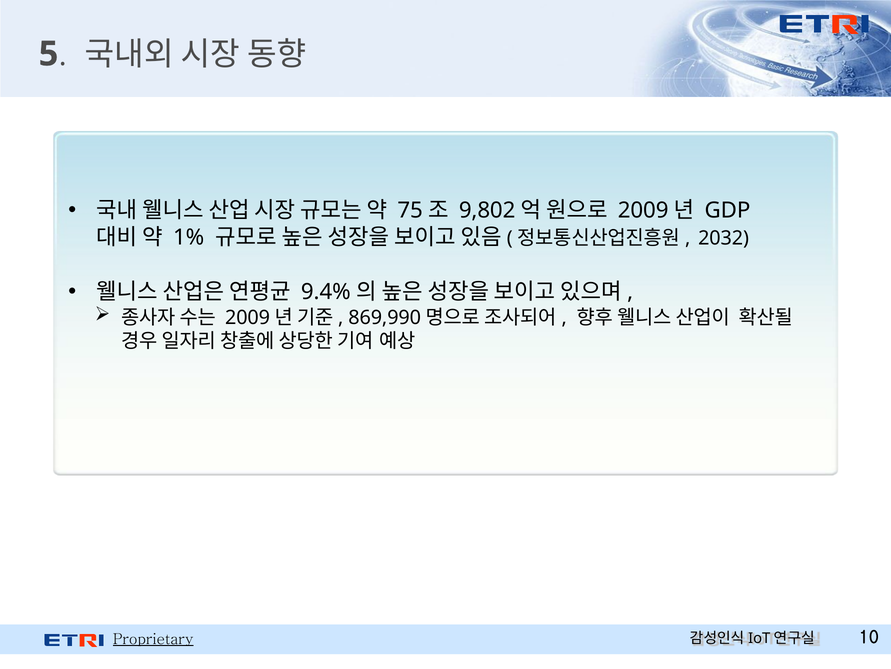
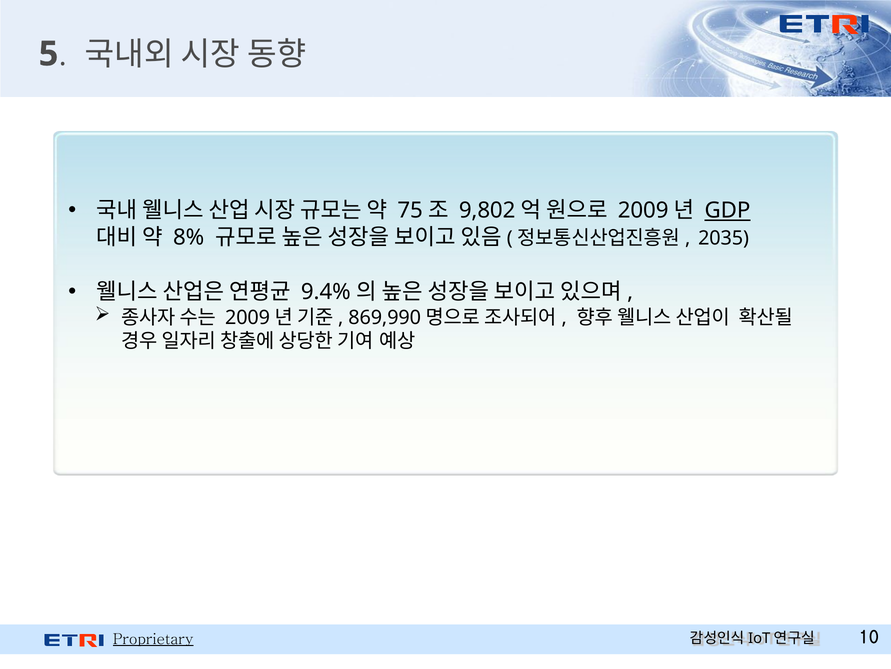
GDP underline: none -> present (728, 210)
1%: 1% -> 8% (189, 237)
2032: 2032 -> 2035 (724, 238)
